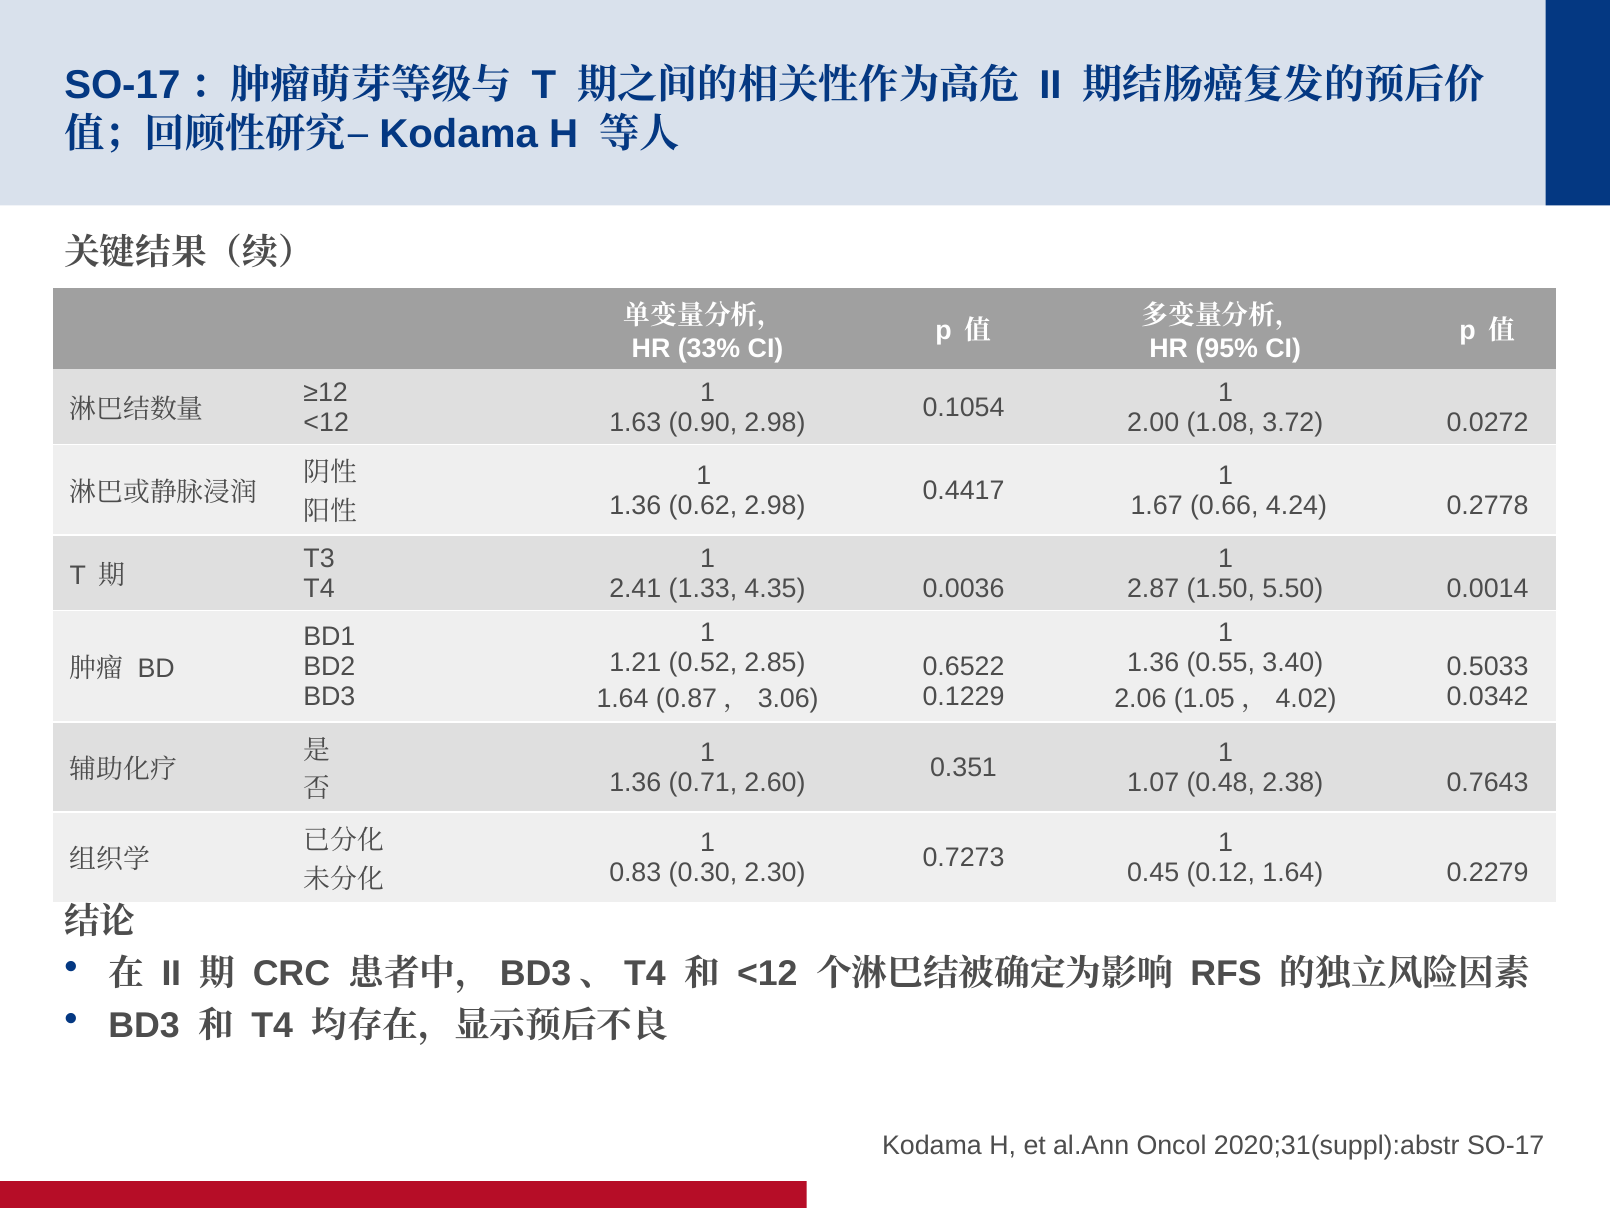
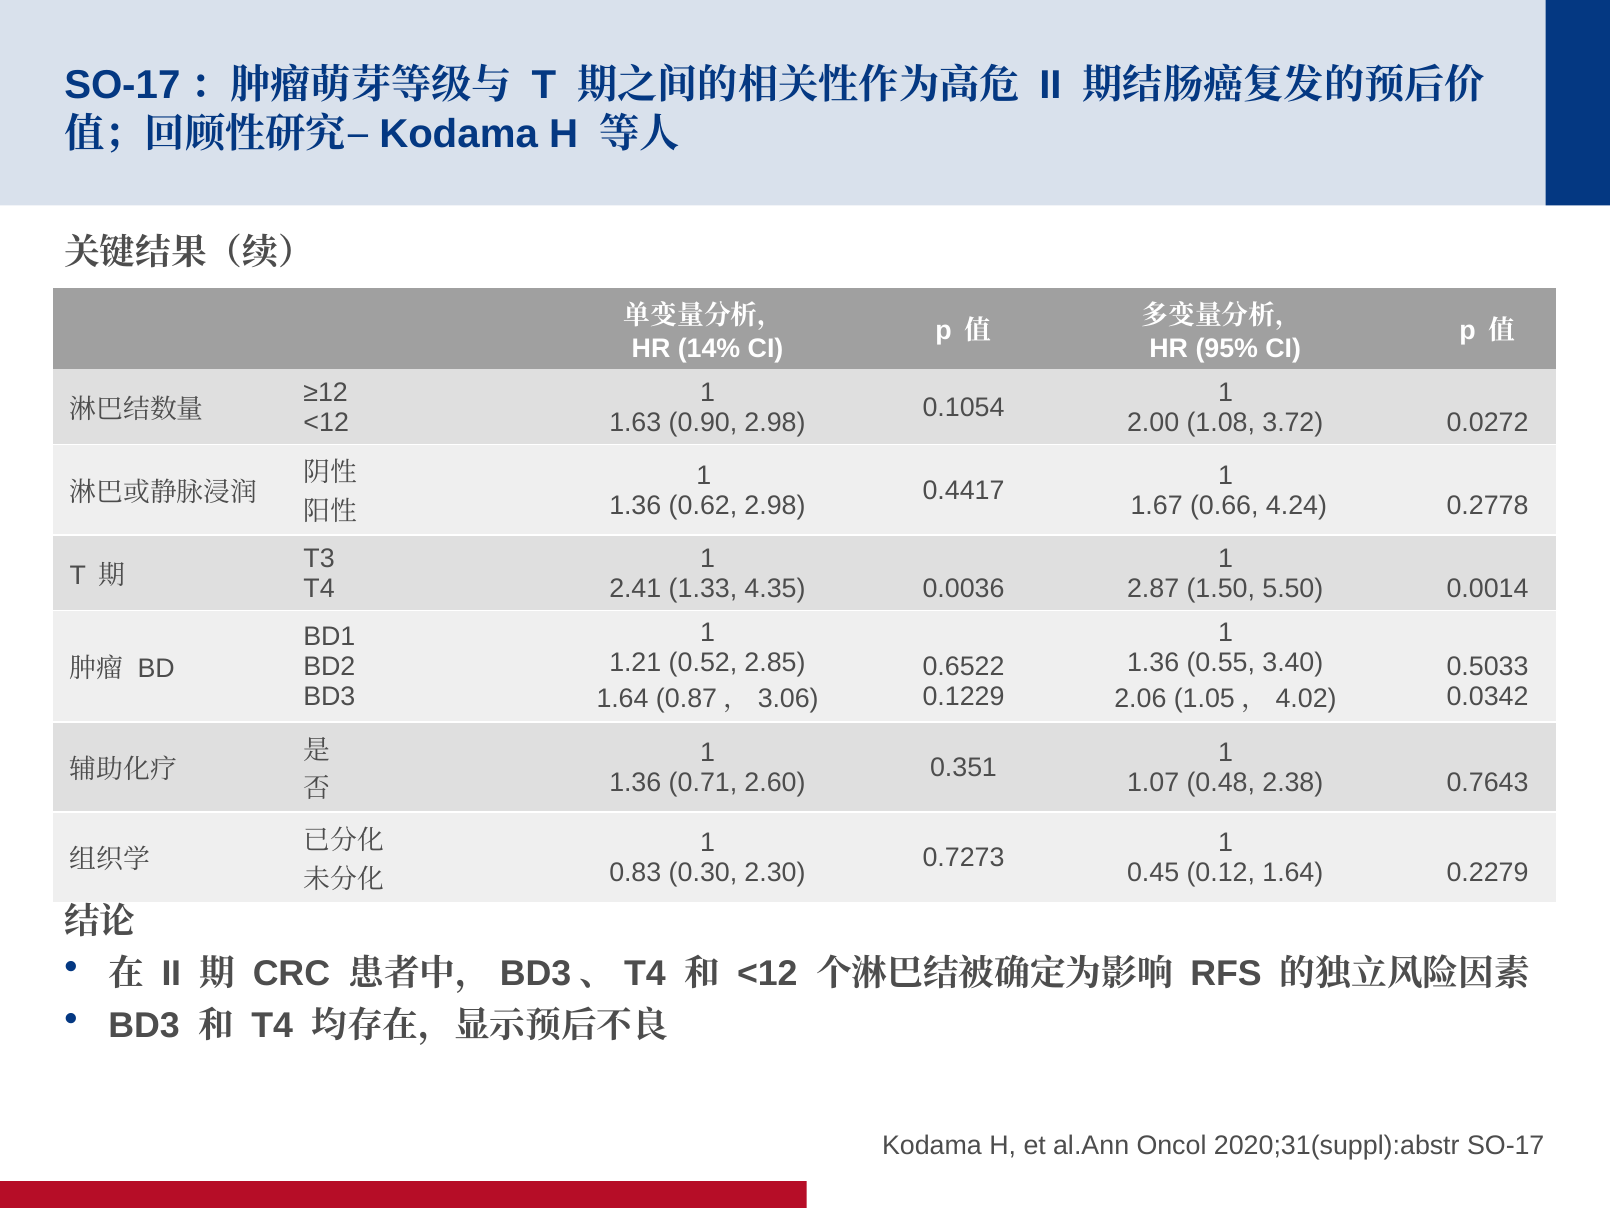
33%: 33% -> 14% (709, 348)
